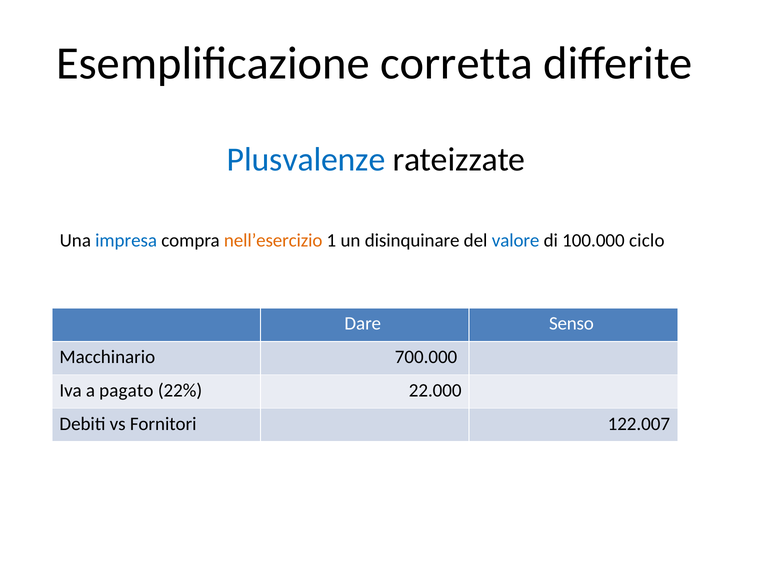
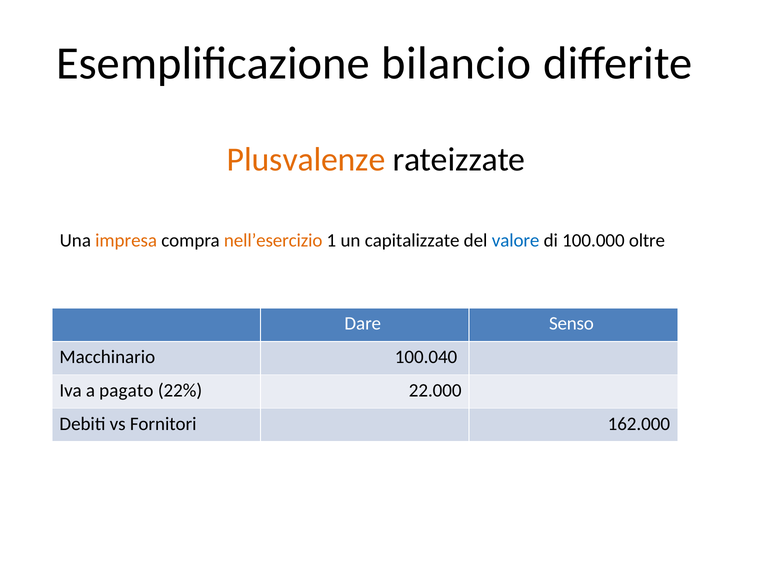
corretta: corretta -> bilancio (456, 63)
Plusvalenze colour: blue -> orange (306, 159)
impresa colour: blue -> orange (126, 240)
disinquinare: disinquinare -> capitalizzate (412, 240)
ciclo: ciclo -> oltre (647, 240)
700.000: 700.000 -> 100.040 (426, 357)
122.007: 122.007 -> 162.000 (639, 424)
